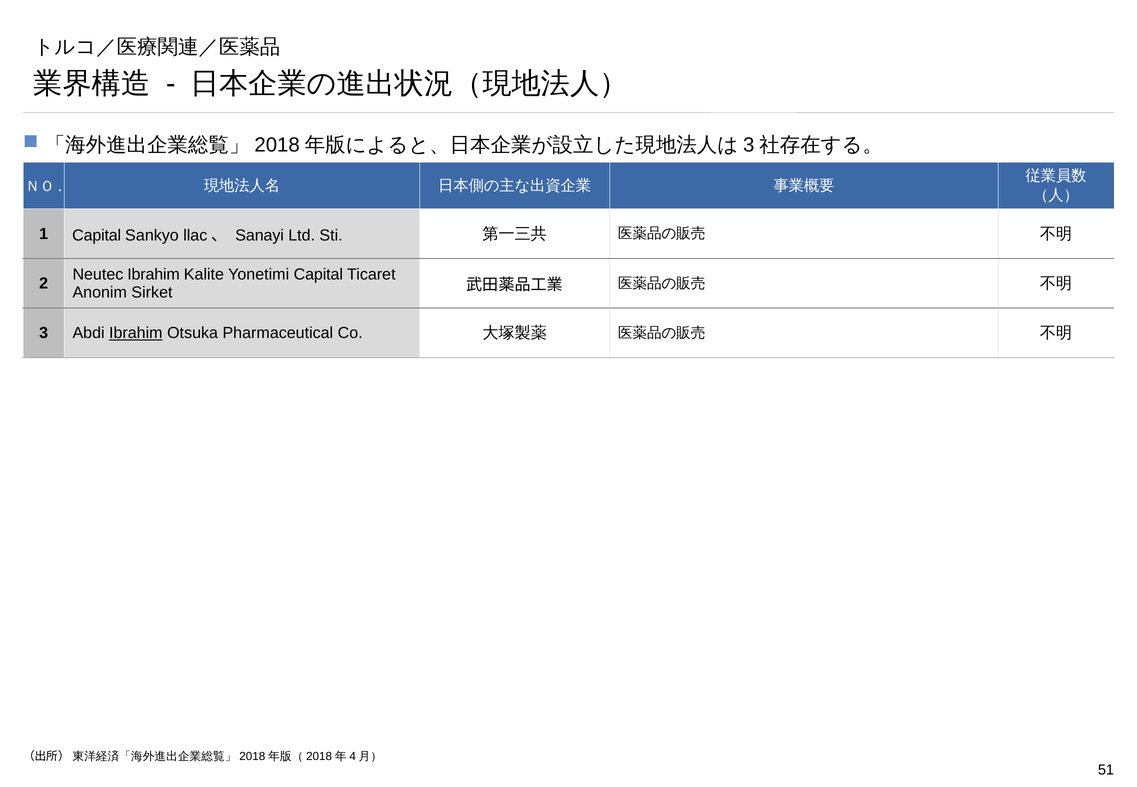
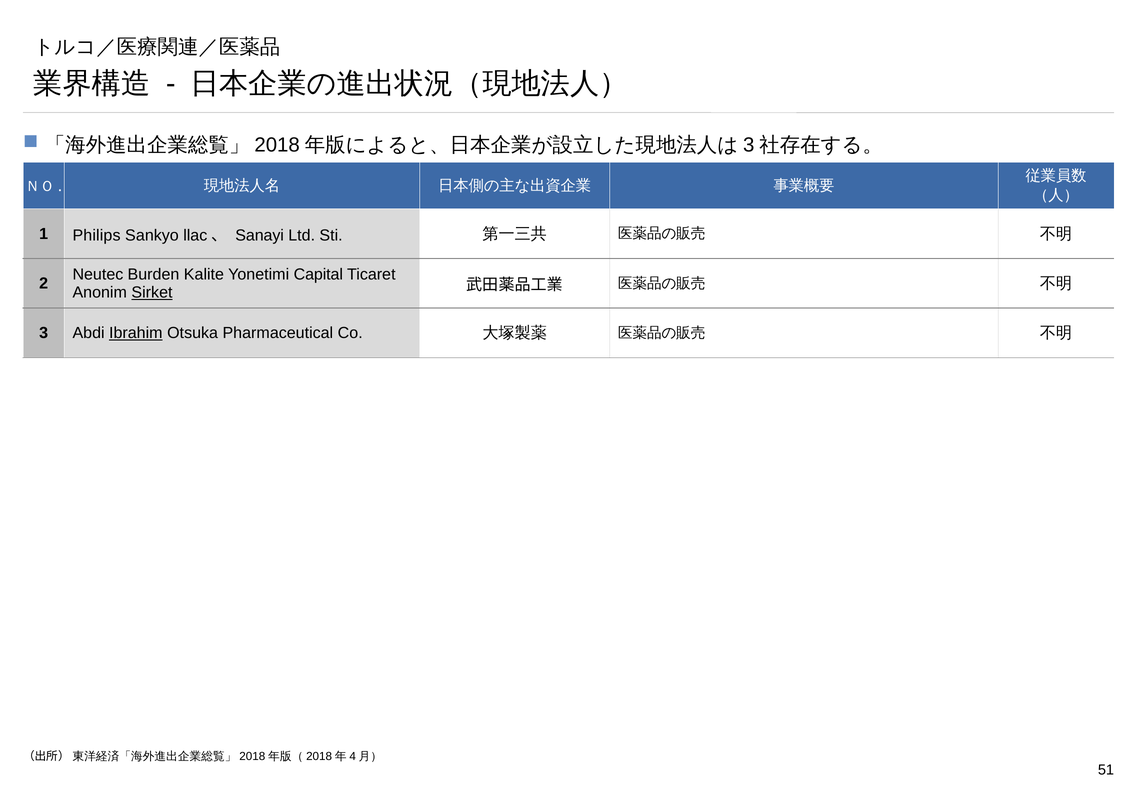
1 Capital: Capital -> Philips (97, 236)
Neutec Ibrahim: Ibrahim -> Burden (153, 275)
Sirket underline: none -> present (152, 293)
